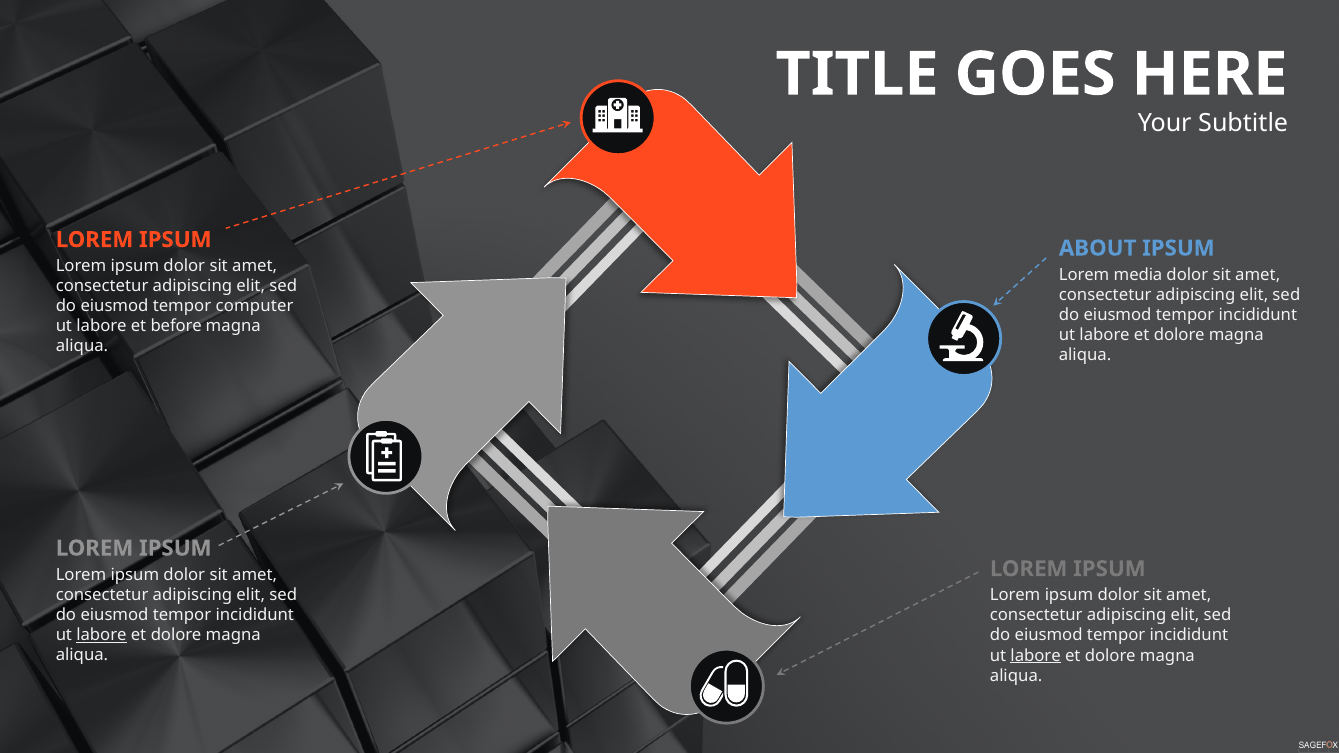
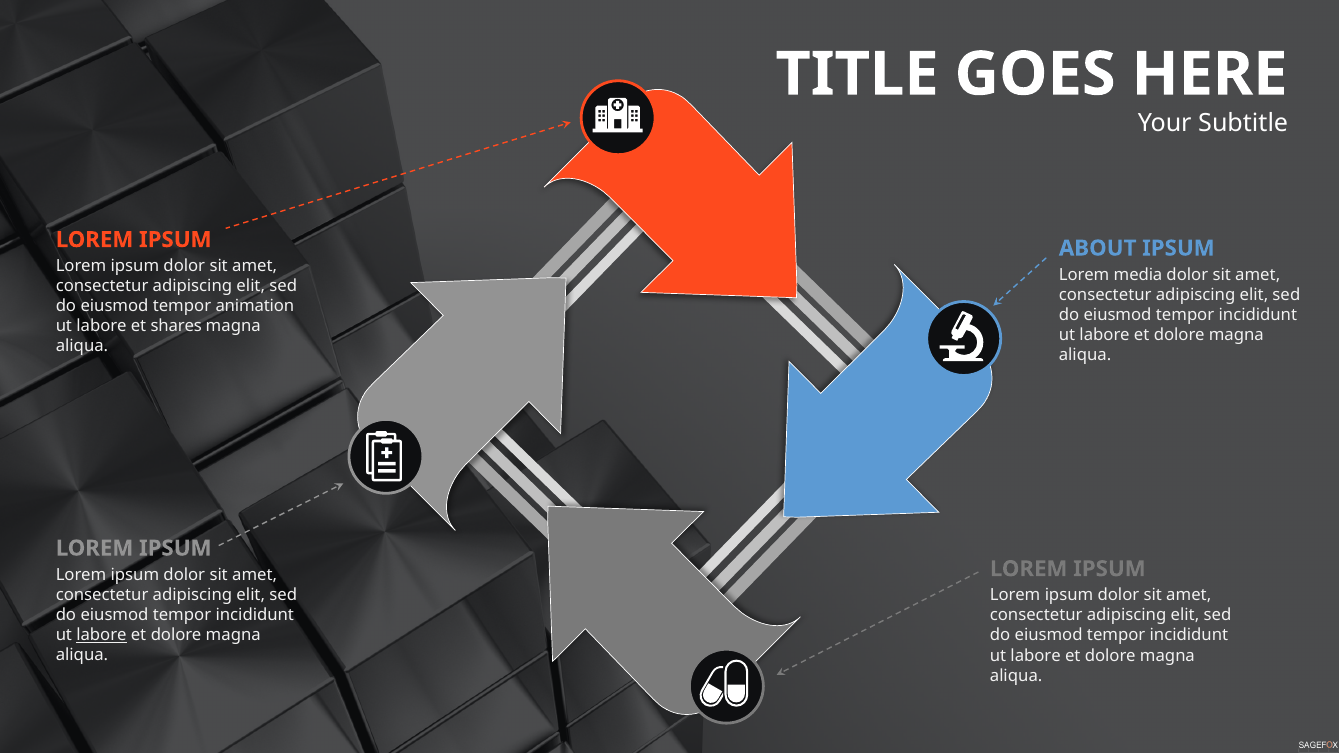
computer: computer -> animation (255, 306)
before: before -> shares (176, 326)
labore underline: present -> none (1036, 656)
